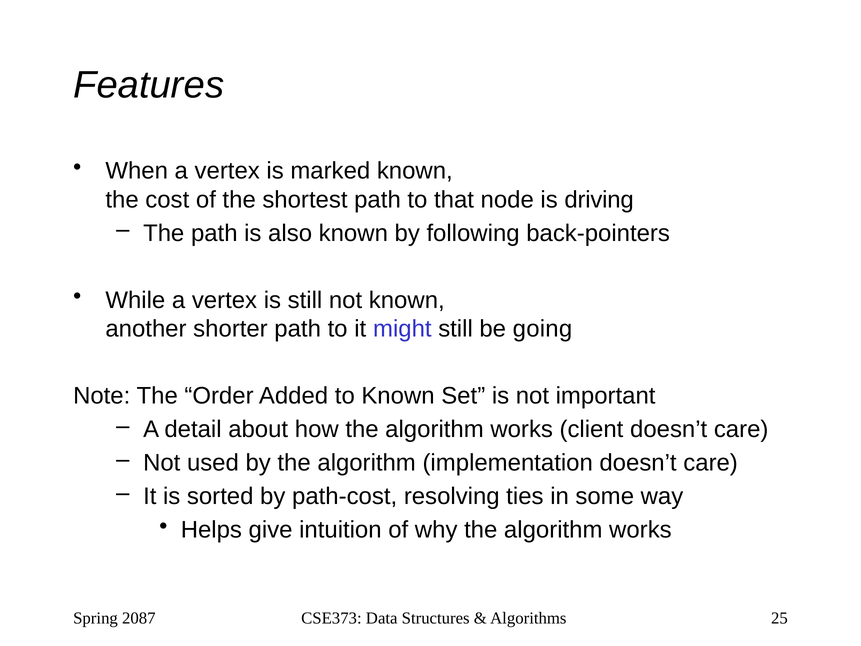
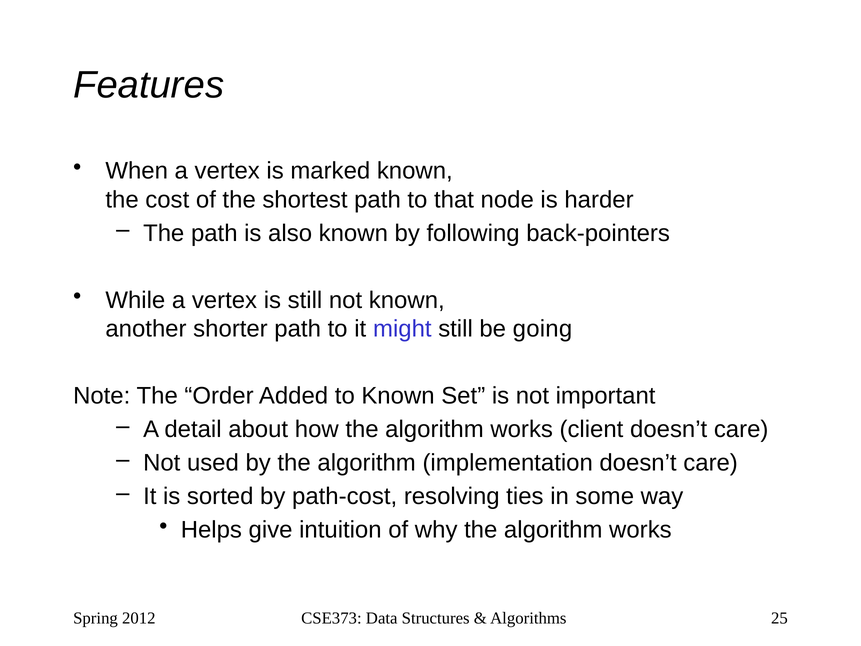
driving: driving -> harder (599, 200)
2087: 2087 -> 2012 (139, 618)
